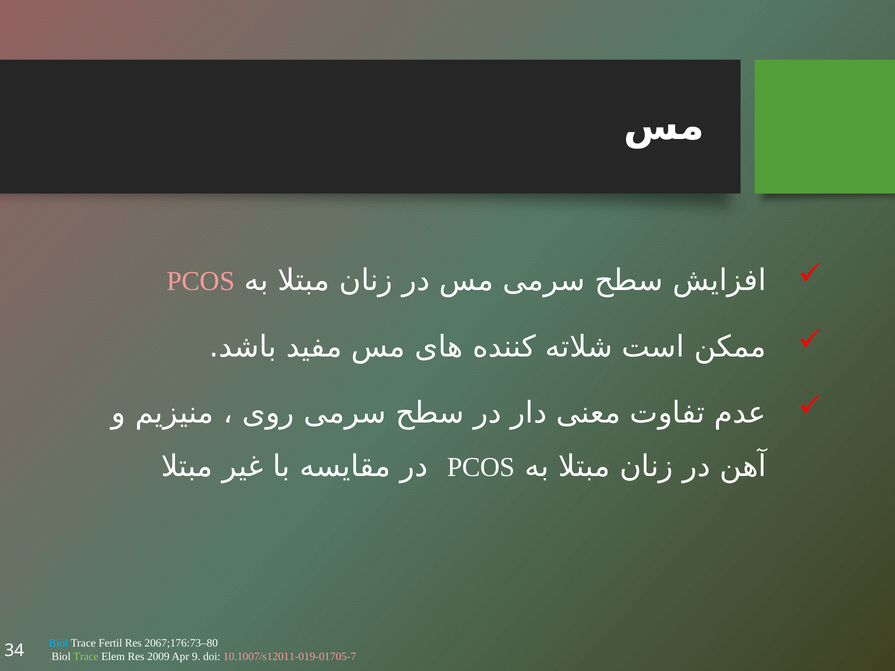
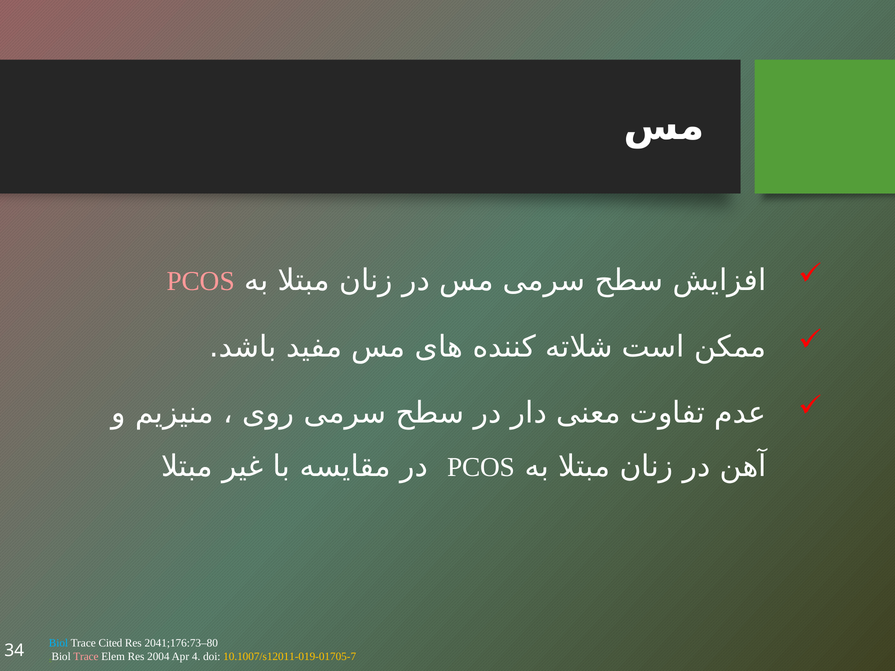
Fertil: Fertil -> Cited (110, 644)
2067;176:73–80: 2067;176:73–80 -> 2041;176:73–80 (181, 644)
Trace colour: light green -> pink (86, 657)
2009: 2009 -> 2004 (158, 657)
9: 9 -> 4 (196, 657)
10.1007/s12011-019-01705-7 colour: pink -> yellow (290, 657)
